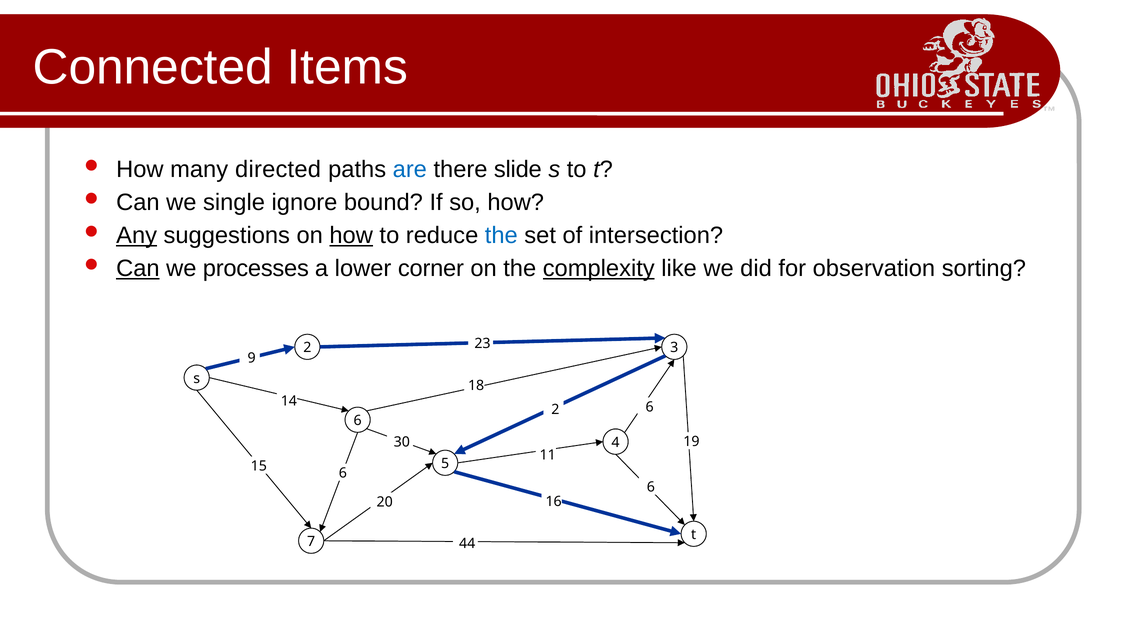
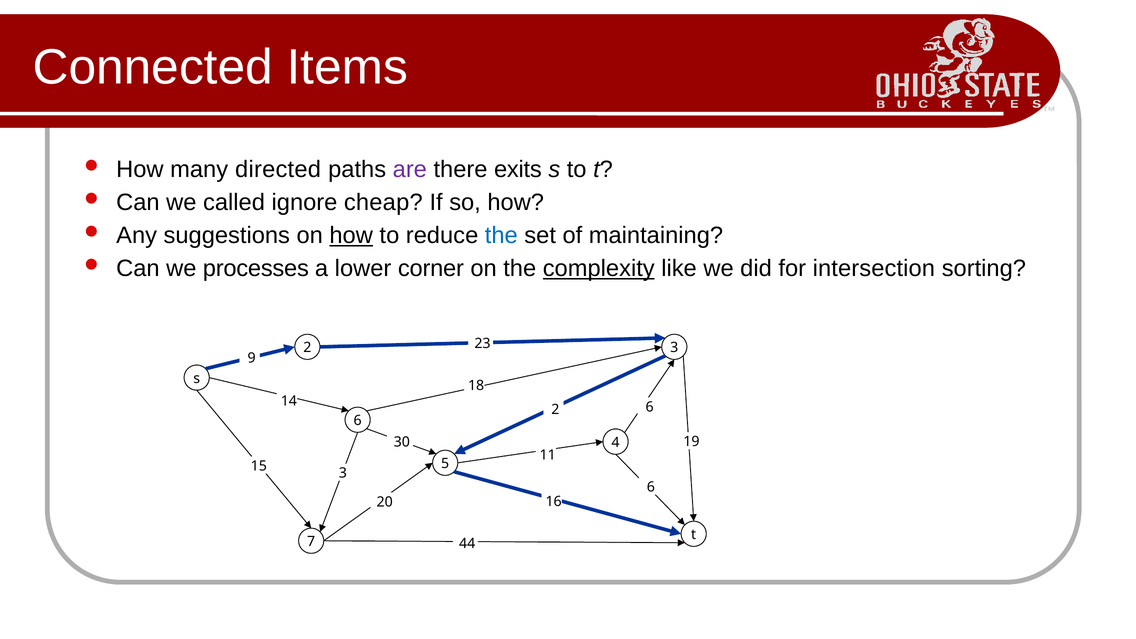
are colour: blue -> purple (410, 169)
slide: slide -> exits (518, 169)
single: single -> called (234, 202)
bound: bound -> cheap (383, 202)
Any underline: present -> none (137, 236)
intersection: intersection -> maintaining (656, 236)
Can underline: present -> none (138, 269)
observation: observation -> intersection (874, 269)
15 6: 6 -> 3 (343, 473)
